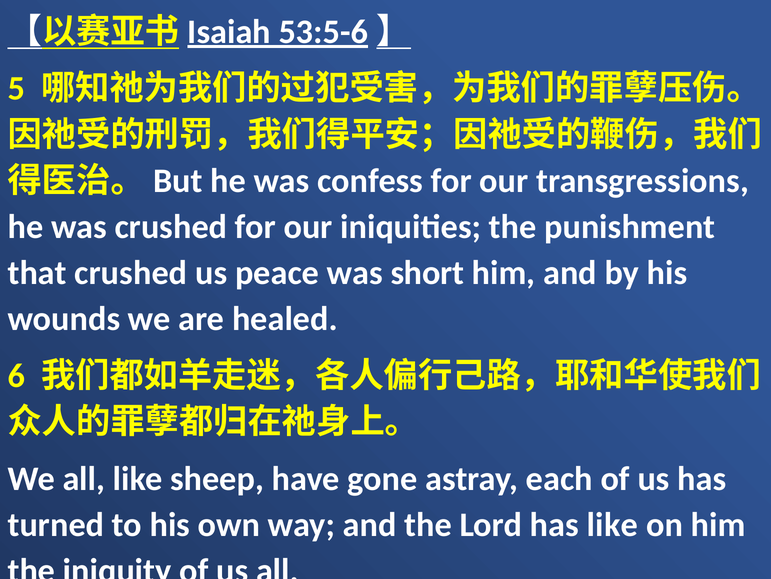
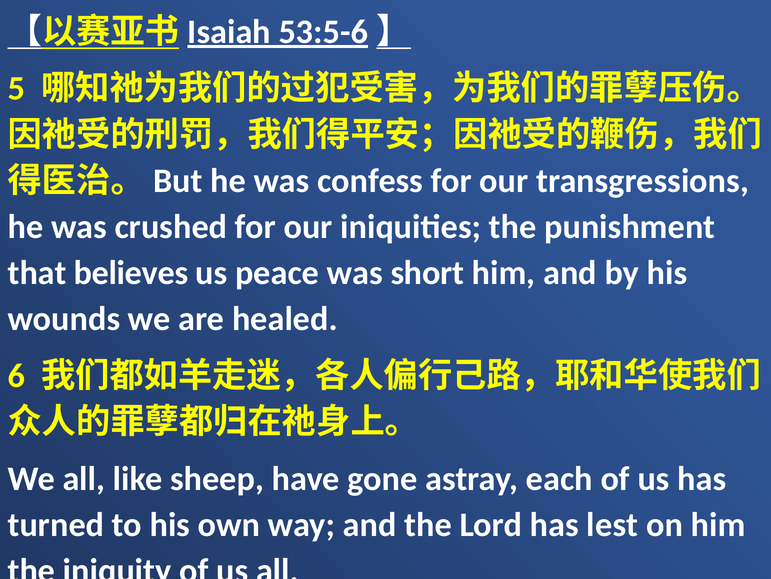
that crushed: crushed -> believes (131, 273)
has like: like -> lest (612, 524)
